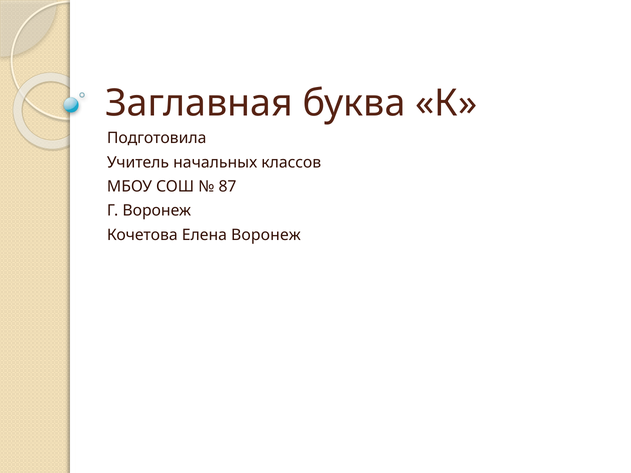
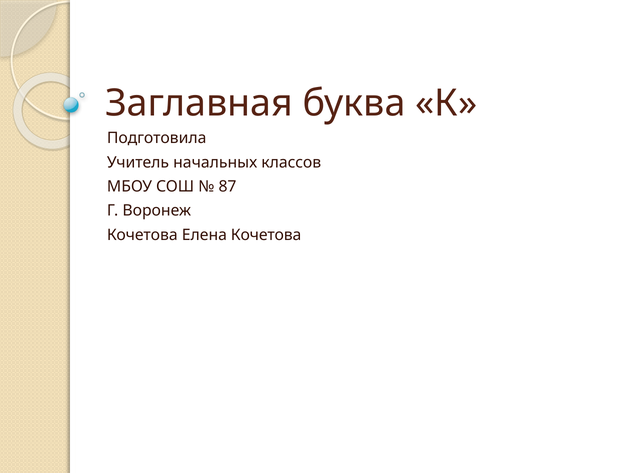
Елена Воронеж: Воронеж -> Кочетова (266, 235)
